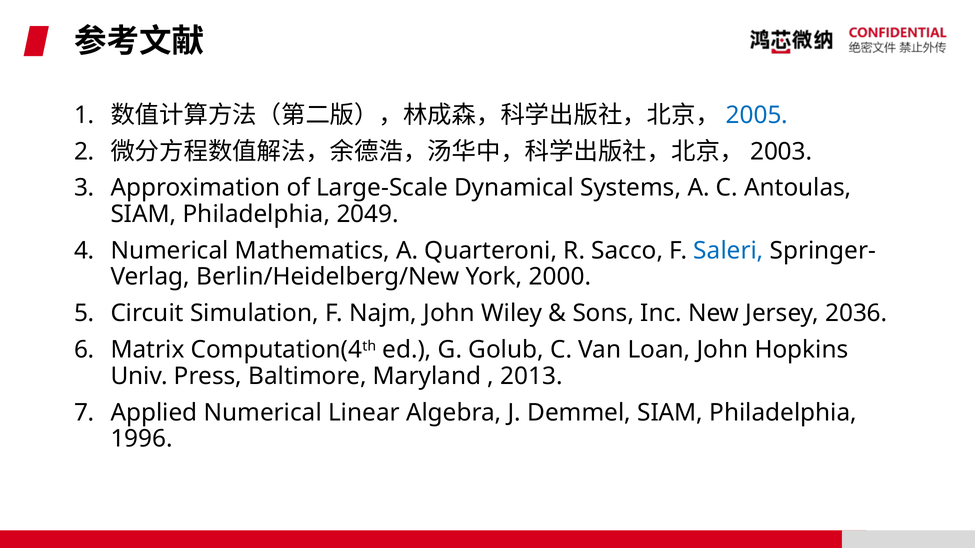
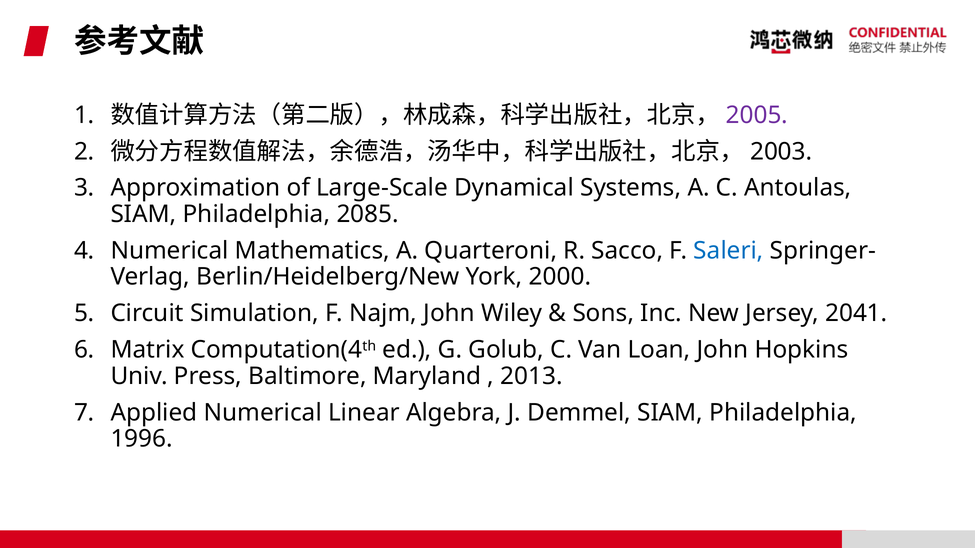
2005 colour: blue -> purple (757, 115)
2049: 2049 -> 2085 (368, 214)
2036: 2036 -> 2041 (856, 314)
